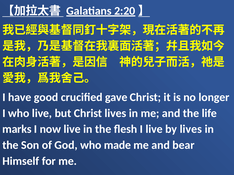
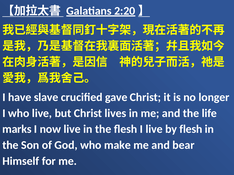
good: good -> slave (46, 97)
by lives: lives -> flesh (191, 129)
made: made -> make (117, 145)
